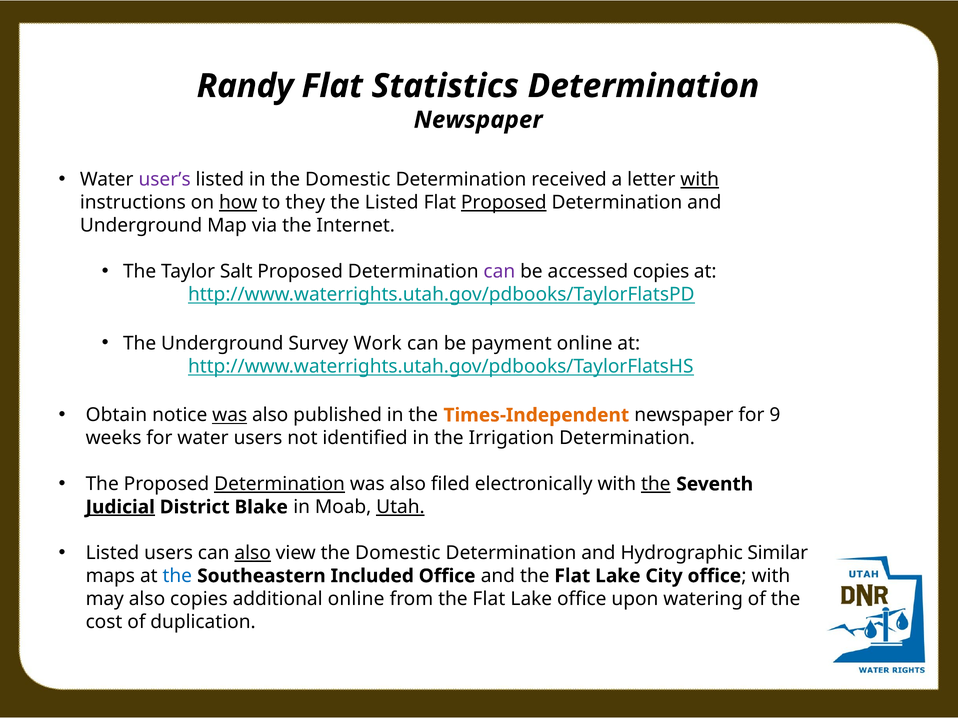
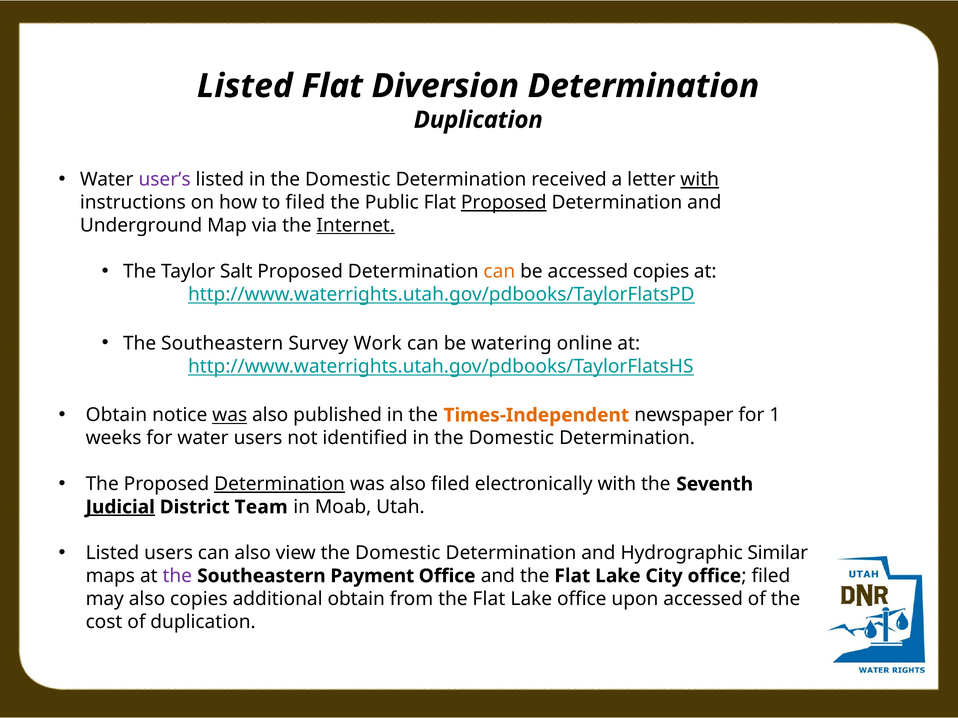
Randy: Randy -> Listed (245, 86)
Statistics: Statistics -> Diversion (445, 86)
Newspaper: Newspaper -> Duplication (478, 120)
how underline: present -> none (238, 203)
to they: they -> filed (305, 203)
the Listed: Listed -> Public (392, 203)
Internet underline: none -> present (356, 226)
can colour: purple -> orange (499, 272)
Underground: Underground -> Southeastern (222, 344)
payment: payment -> watering (511, 344)
9: 9 -> 1 (775, 415)
identified in the Irrigation: Irrigation -> Domestic (511, 438)
the underline: present -> none (656, 484)
Blake: Blake -> Team (261, 507)
Utah underline: present -> none (400, 507)
also underline: present -> none (253, 553)
the colour: blue -> purple (177, 576)
Included: Included -> Payment (372, 576)
office with: with -> filed (771, 576)
additional online: online -> obtain (356, 599)
upon watering: watering -> accessed (703, 599)
